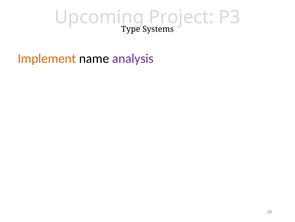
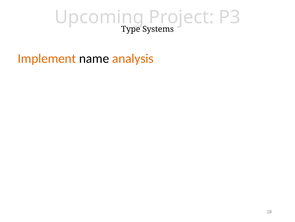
analysis colour: purple -> orange (133, 58)
